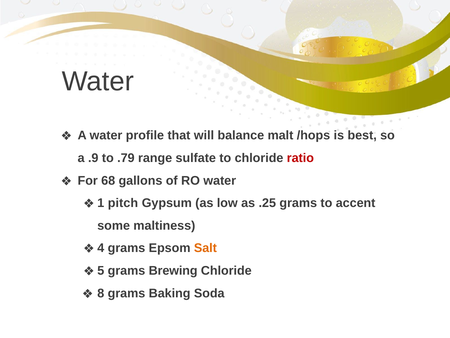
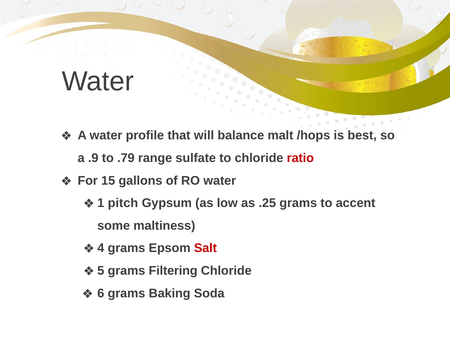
68: 68 -> 15 (108, 180)
Salt colour: orange -> red (205, 248)
Brewing: Brewing -> Filtering (173, 270)
8: 8 -> 6 (101, 293)
